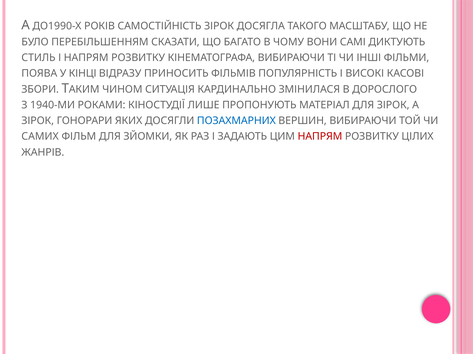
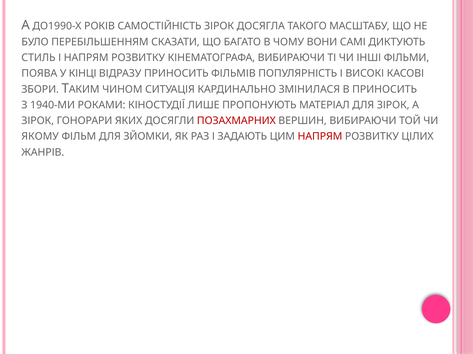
В ДОРОСЛОГО: ДОРОСЛОГО -> ПРИНОСИТЬ (385, 89)
ПОЗАХМАРНИХ colour: blue -> red (236, 121)
САМИХ: САМИХ -> ЯКОМУ (40, 137)
